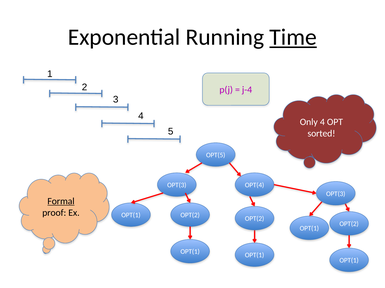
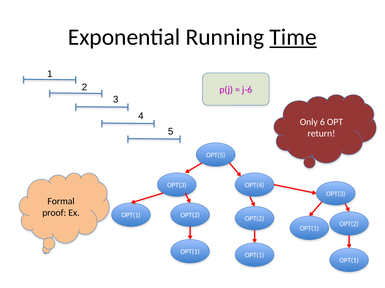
j-4: j-4 -> j-6 (247, 90)
Only 4: 4 -> 6 (322, 122)
sorted: sorted -> return (321, 134)
Formal underline: present -> none (61, 202)
